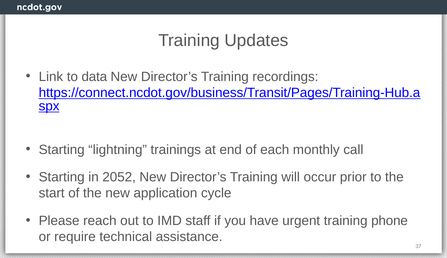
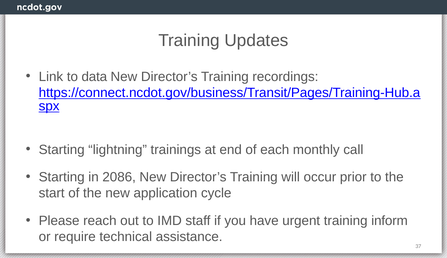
2052: 2052 -> 2086 (119, 177)
phone: phone -> inform (390, 221)
